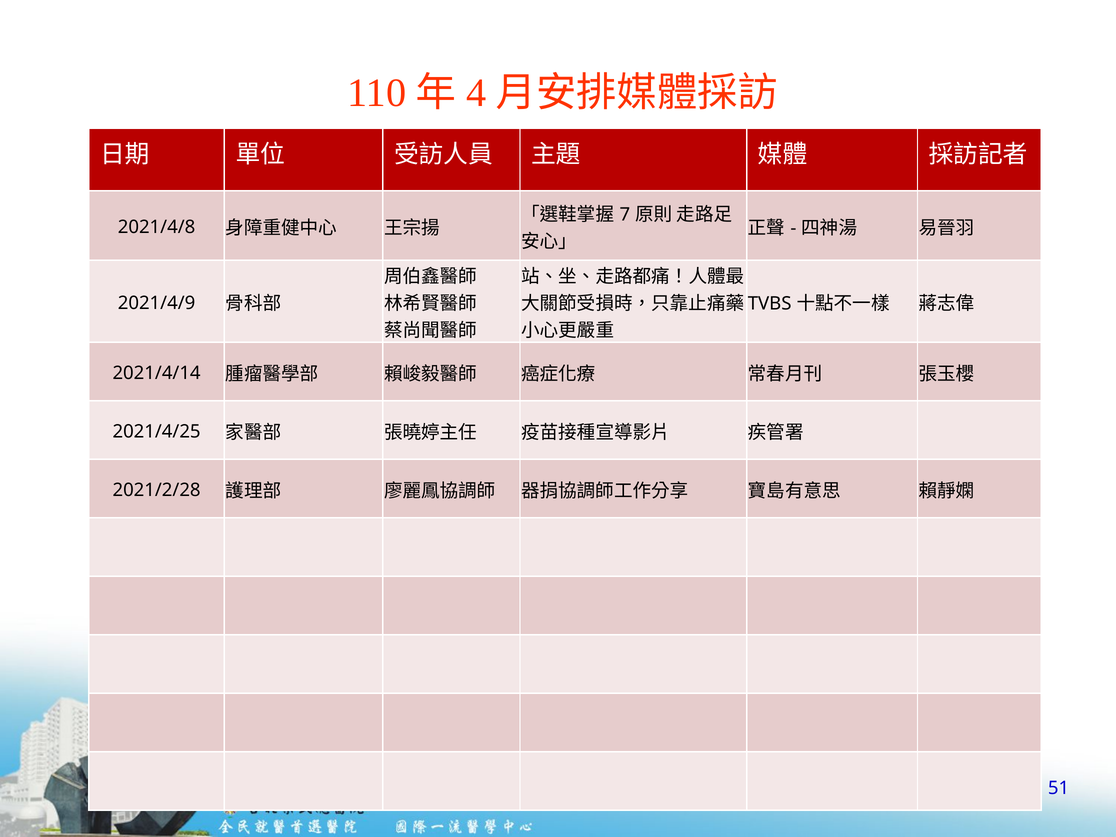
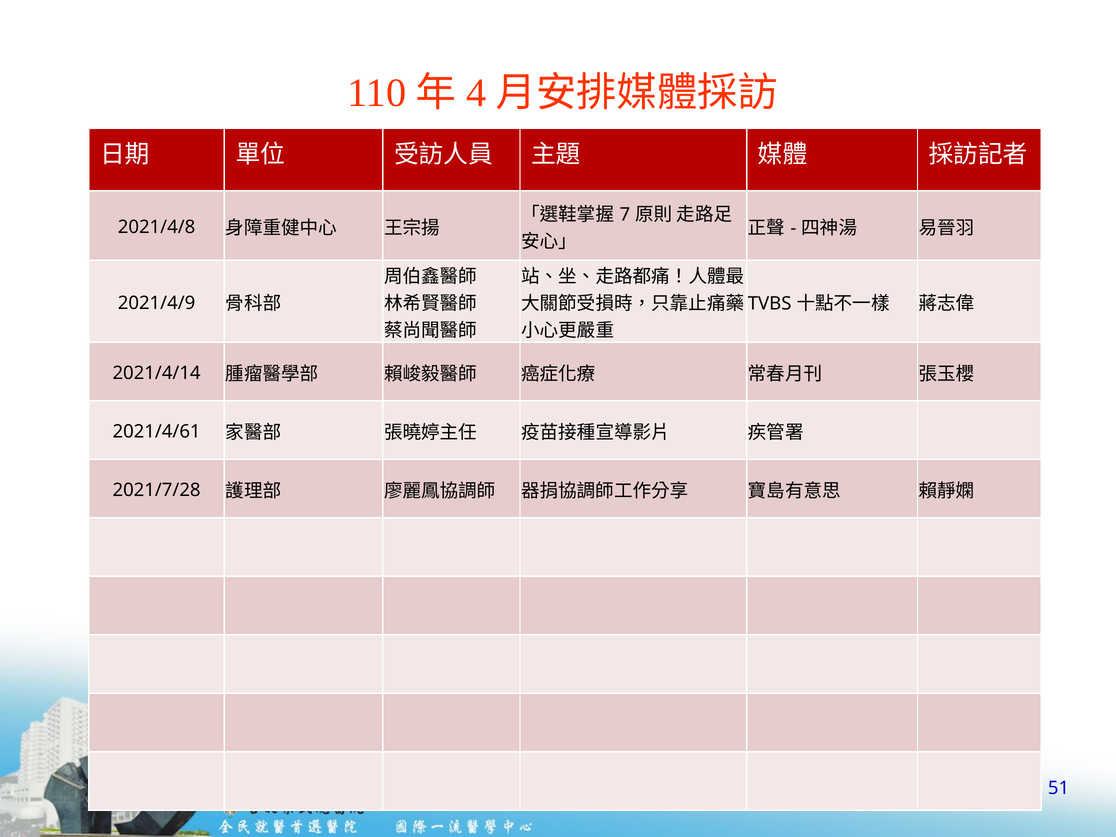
2021/4/25: 2021/4/25 -> 2021/4/61 (157, 432)
2021/2/28: 2021/2/28 -> 2021/7/28 (157, 490)
